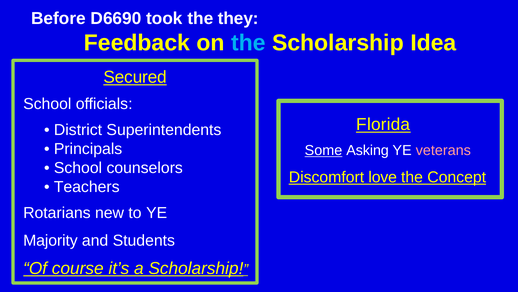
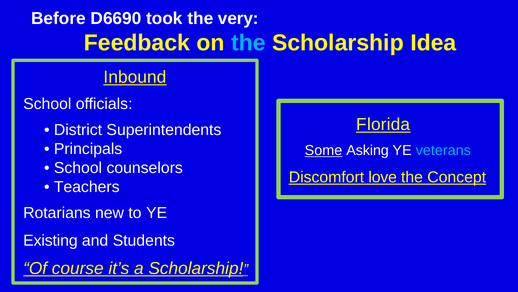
they: they -> very (238, 18)
Secured: Secured -> Inbound (135, 77)
veterans colour: pink -> light blue (443, 150)
Majority: Majority -> Existing (50, 240)
